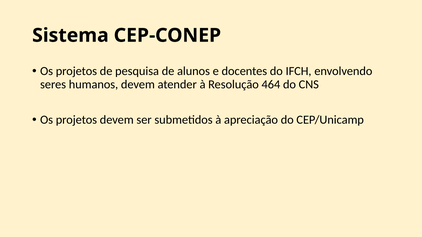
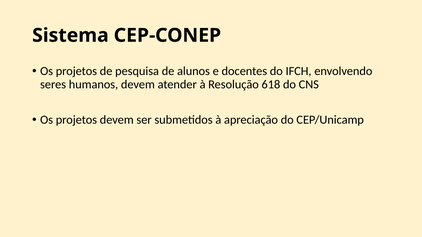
464: 464 -> 618 (271, 85)
